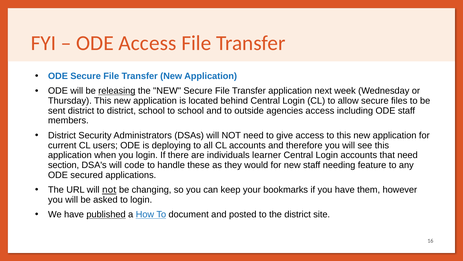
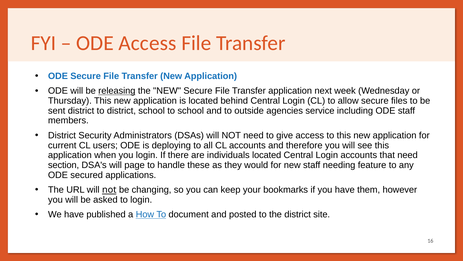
agencies access: access -> service (320, 110)
individuals learner: learner -> located (267, 155)
code: code -> page (135, 165)
published underline: present -> none (106, 214)
